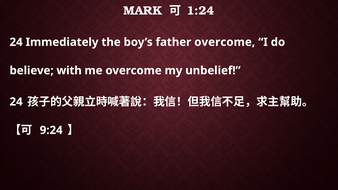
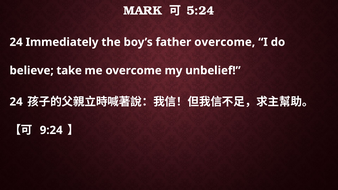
1:24: 1:24 -> 5:24 (200, 11)
with: with -> take (69, 71)
